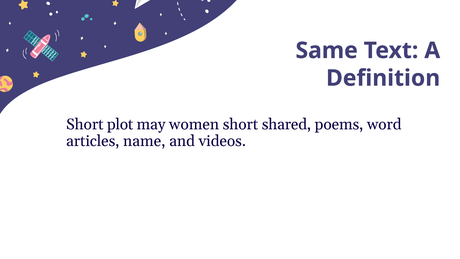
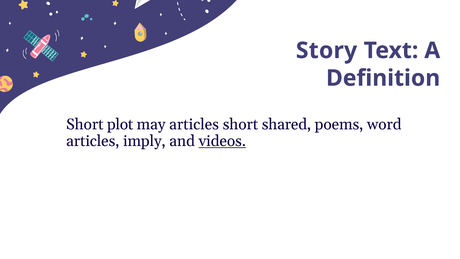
Same: Same -> Story (326, 50)
may women: women -> articles (194, 124)
name: name -> imply (144, 141)
videos underline: none -> present (222, 141)
